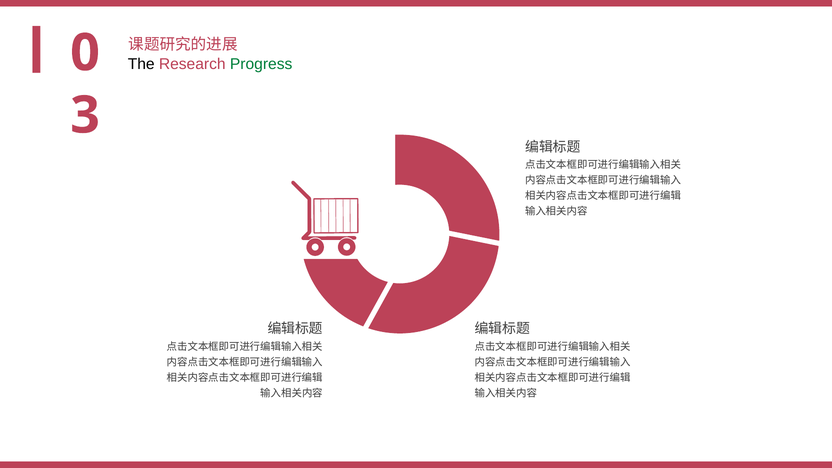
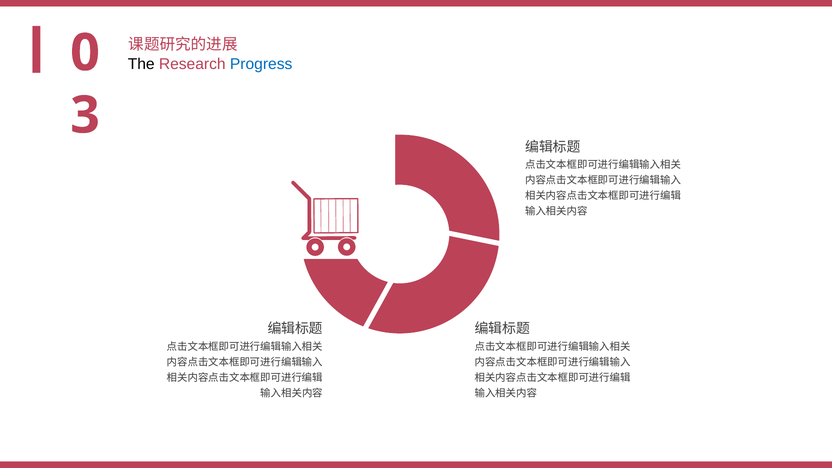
Progress colour: green -> blue (261, 64)
